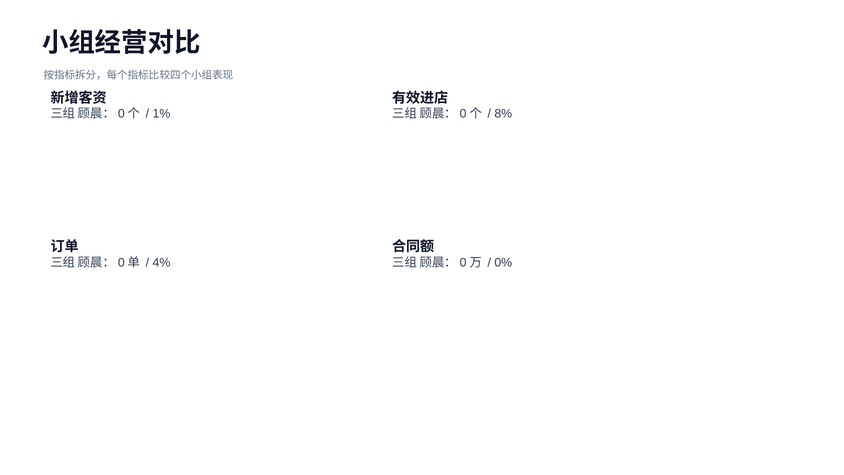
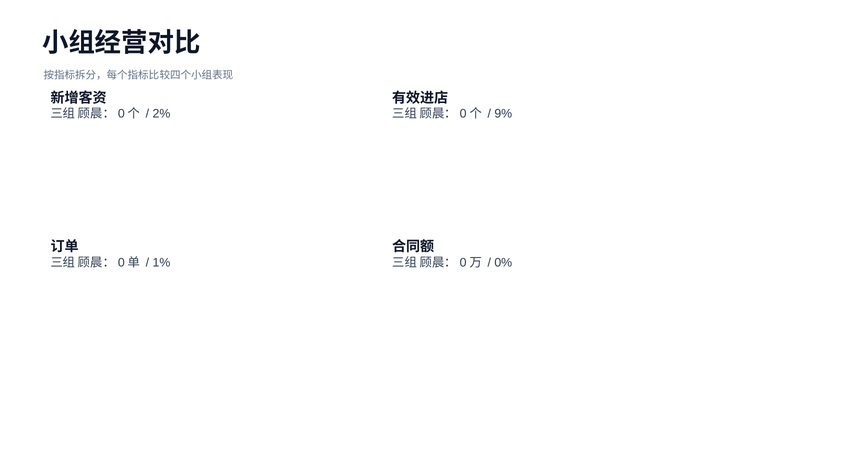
1%: 1% -> 2% (161, 114)
8%: 8% -> 9% (503, 114)
4%: 4% -> 1% (161, 262)
